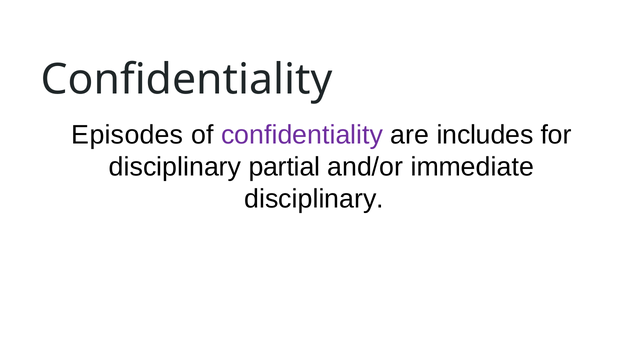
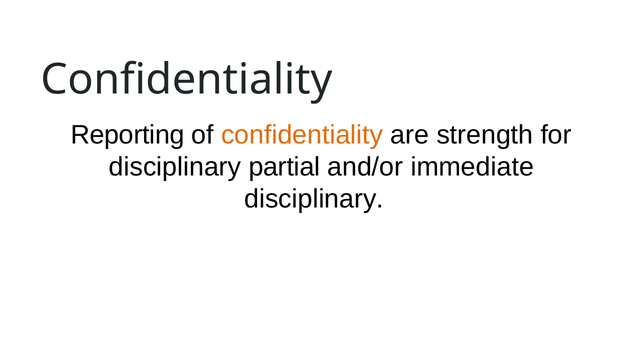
Episodes: Episodes -> Reporting (128, 135)
confidentiality colour: purple -> orange (302, 135)
includes: includes -> strength (485, 135)
